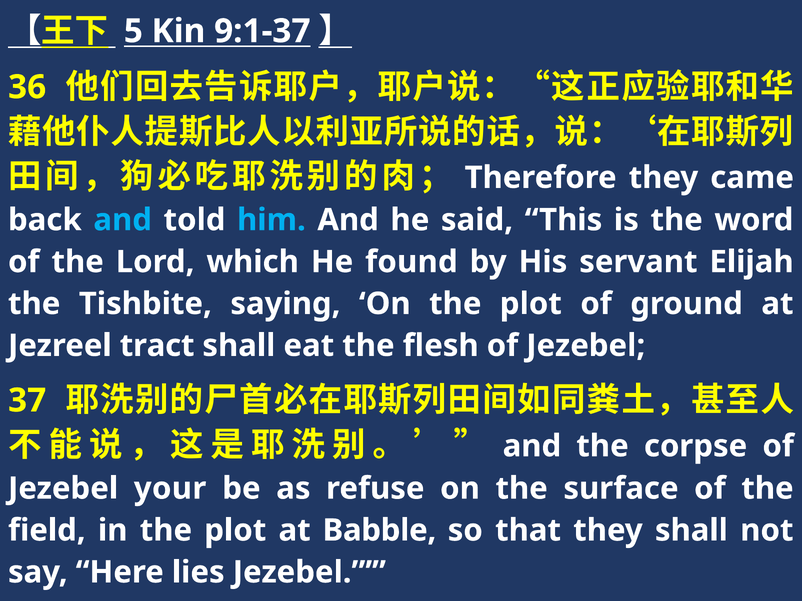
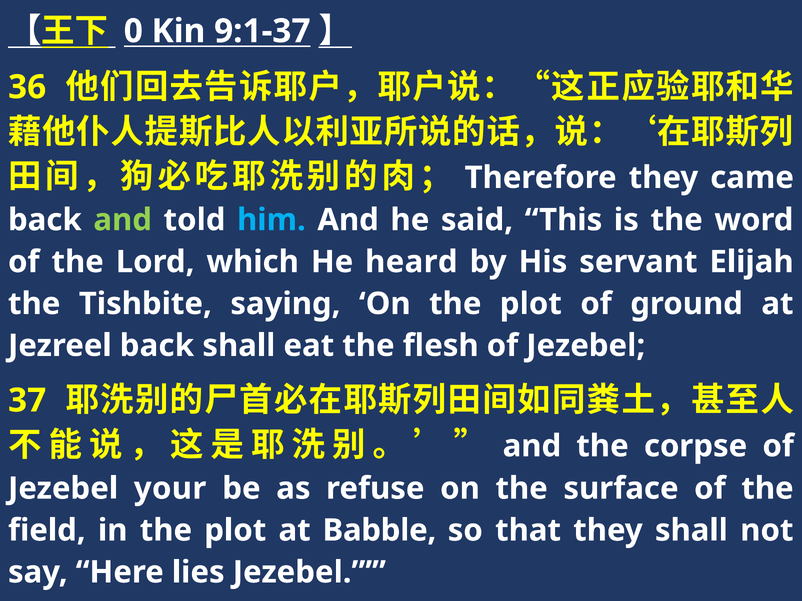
5: 5 -> 0 (133, 31)
and colour: light blue -> light green (123, 220)
found: found -> heard (411, 262)
Jezreel tract: tract -> back (157, 346)
